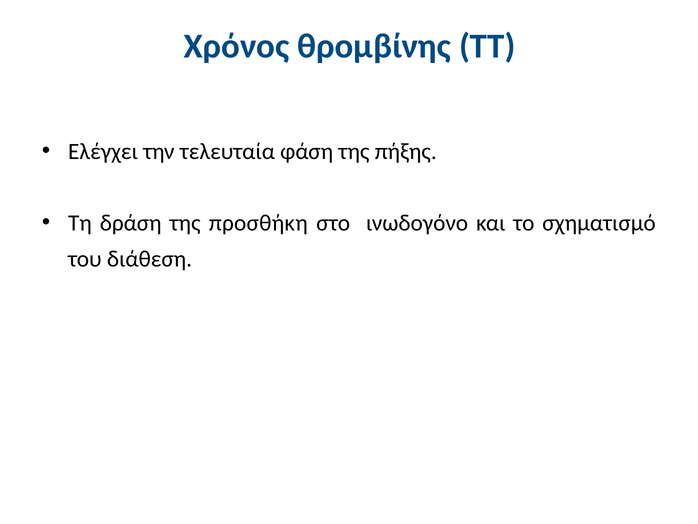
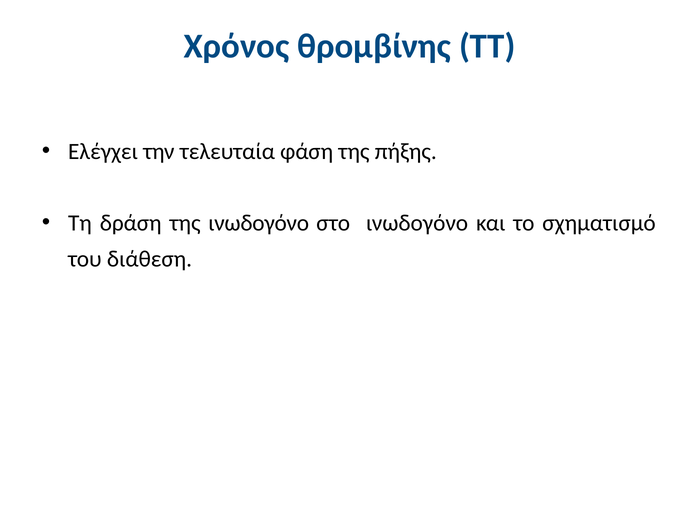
της προσθήκη: προσθήκη -> ινωδογόνο (259, 223)
